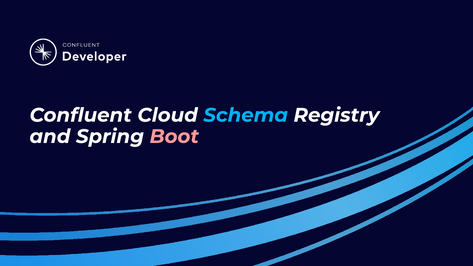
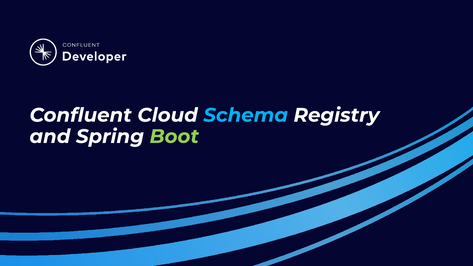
Boot colour: pink -> light green (174, 137)
